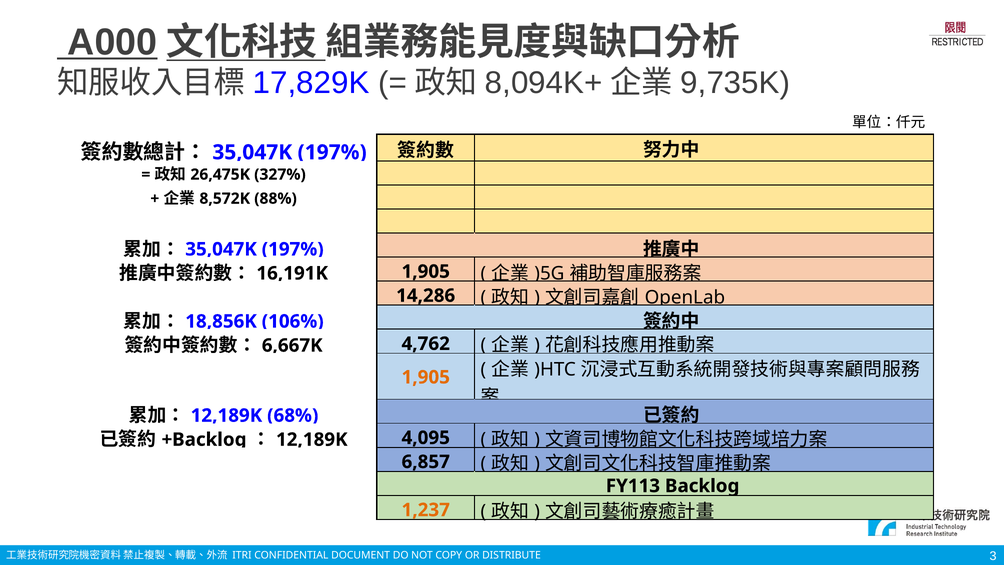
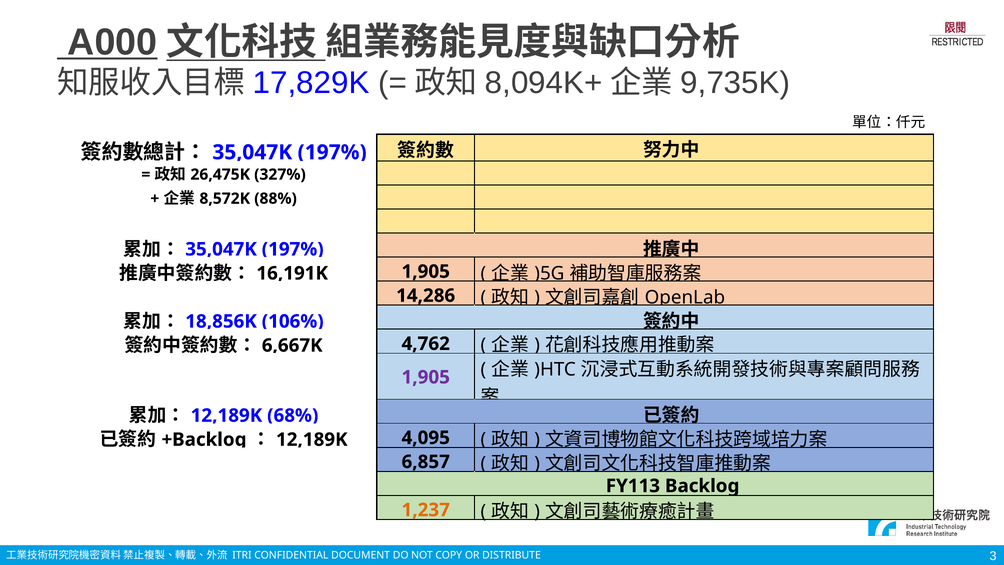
1,905 colour: orange -> purple (426, 377)
